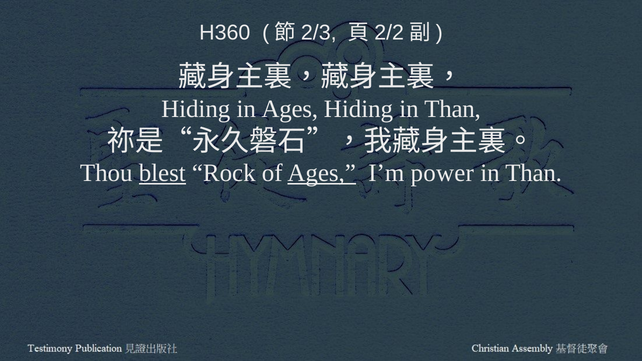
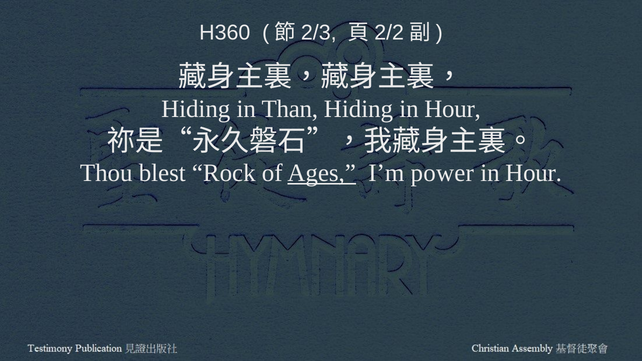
in Ages: Ages -> Than (290, 109)
Hiding in Than: Than -> Hour (453, 109)
blest underline: present -> none (162, 173)
Than: Than -> Hour (534, 173)
